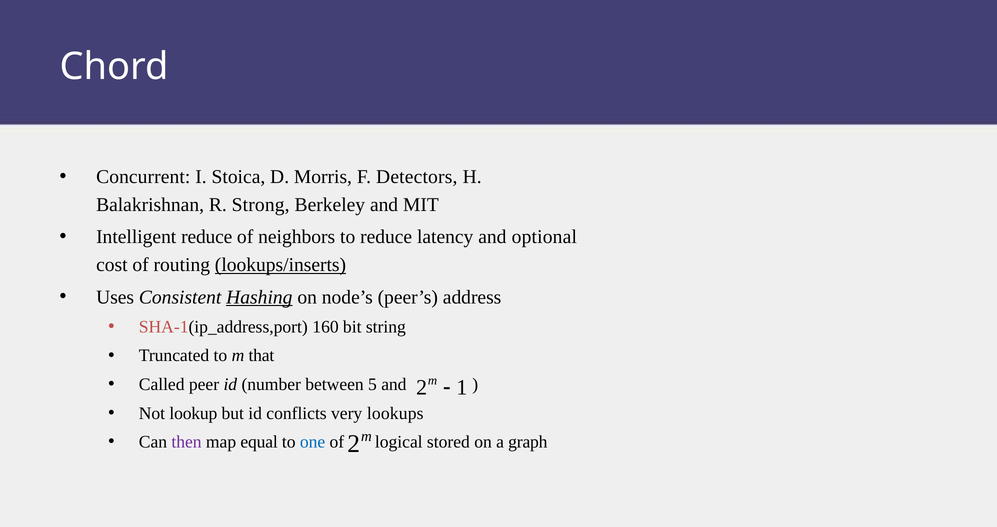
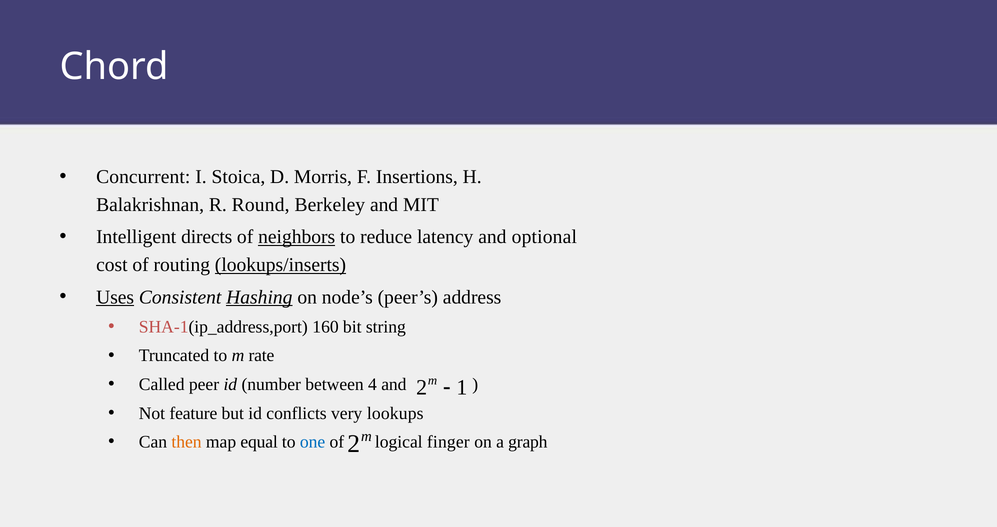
Detectors: Detectors -> Insertions (417, 177)
Strong: Strong -> Round (261, 205)
Intelligent reduce: reduce -> directs (207, 237)
neighbors underline: none -> present (297, 237)
Uses underline: none -> present (115, 297)
that: that -> rate (261, 355)
5: 5 -> 4 (372, 384)
lookup: lookup -> feature (193, 413)
then colour: purple -> orange (187, 442)
stored: stored -> finger (448, 442)
